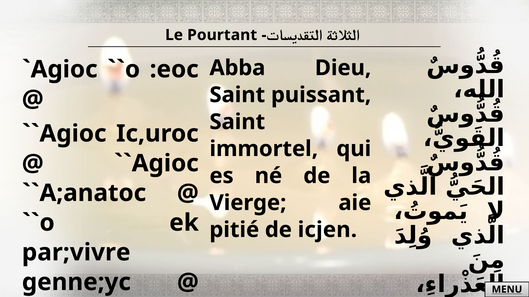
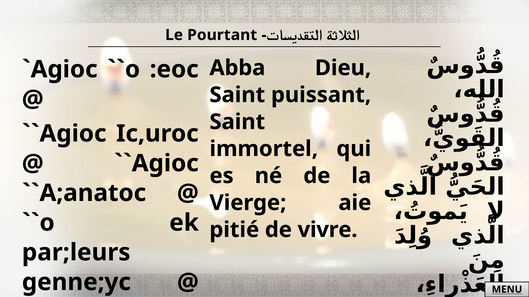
icjen: icjen -> vivre (328, 230)
par;vivre: par;vivre -> par;leurs (76, 253)
